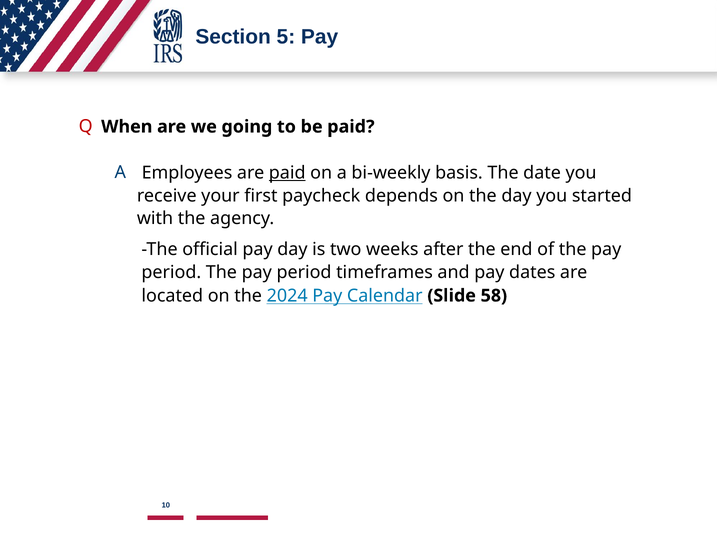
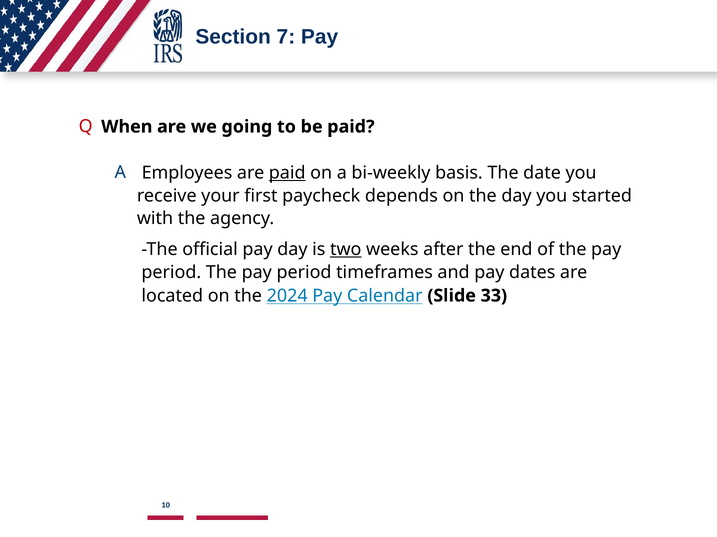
5: 5 -> 7 (286, 37)
two underline: none -> present (346, 250)
58: 58 -> 33 (494, 296)
